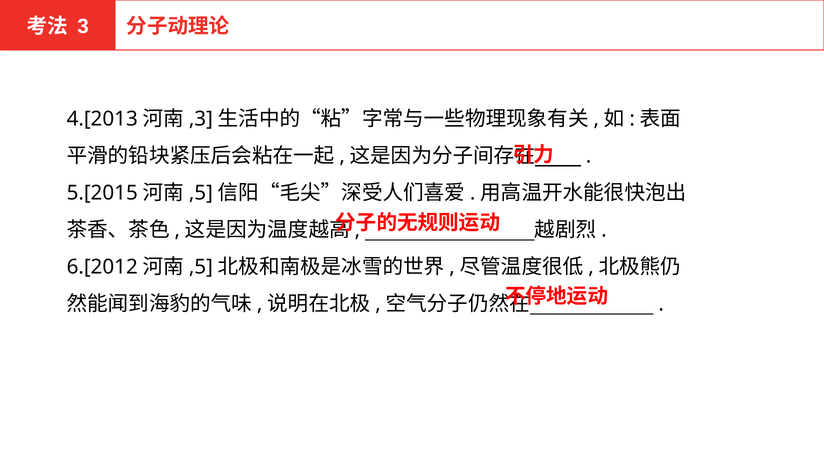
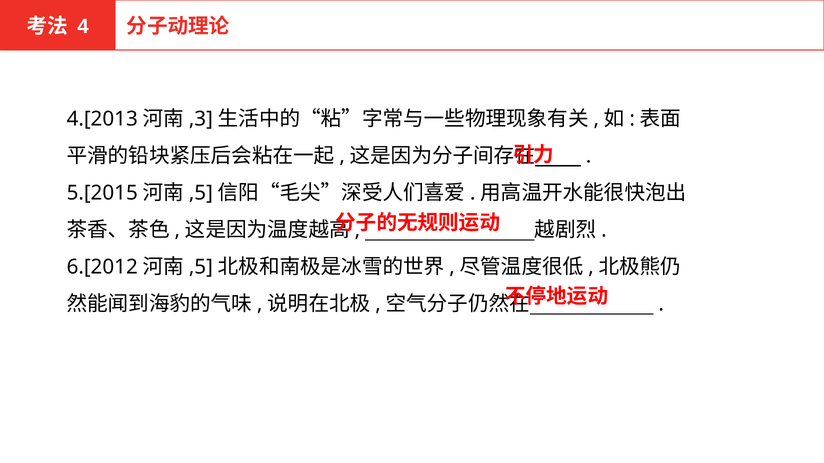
3: 3 -> 4 (83, 27)
